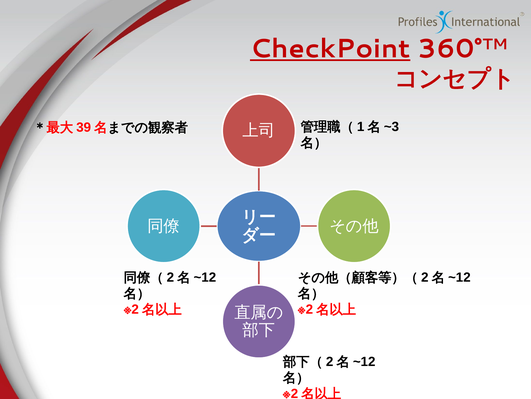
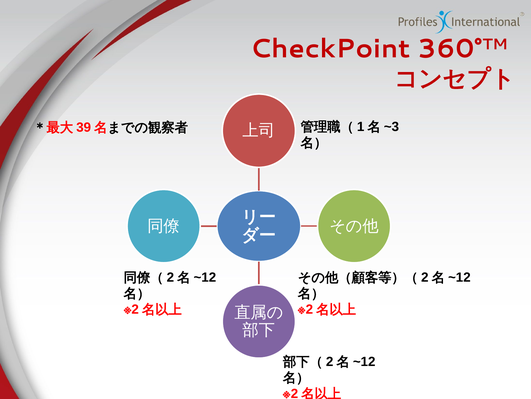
CheckPoint underline: present -> none (330, 49)
